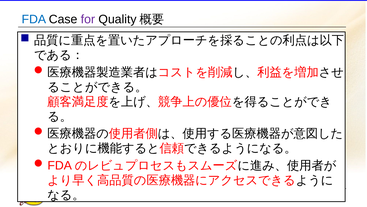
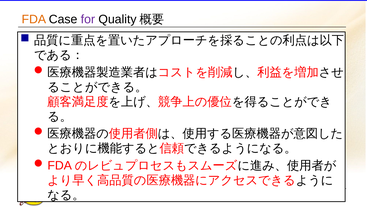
FDA colour: blue -> orange (34, 19)
